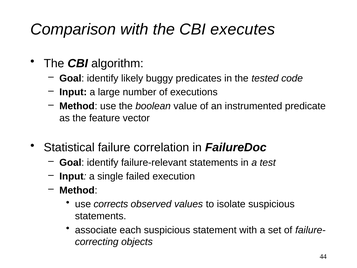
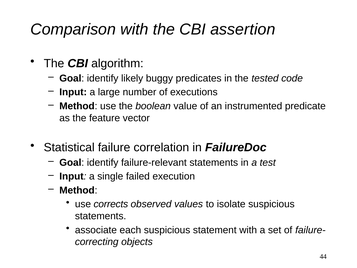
executes: executes -> assertion (243, 29)
